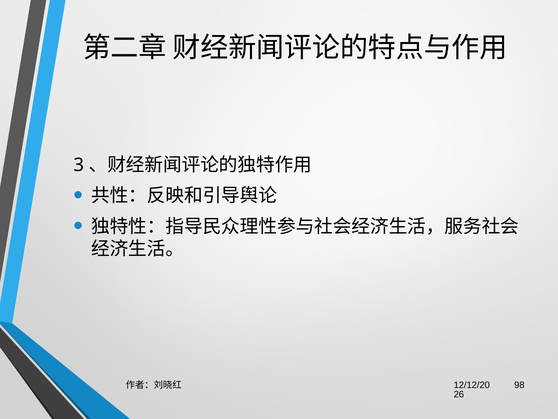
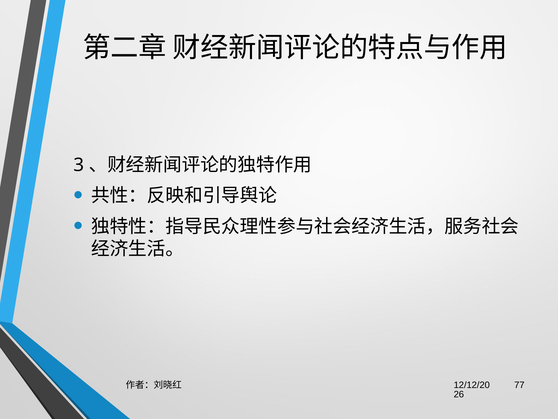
98: 98 -> 77 (519, 385)
